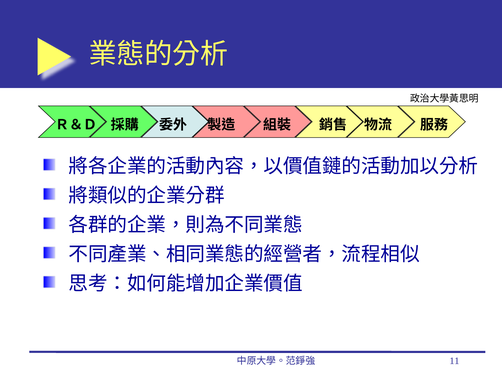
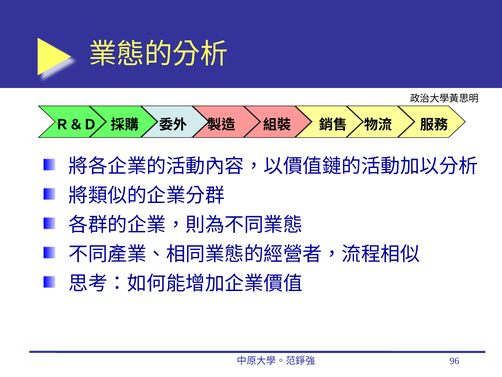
11: 11 -> 96 (454, 360)
